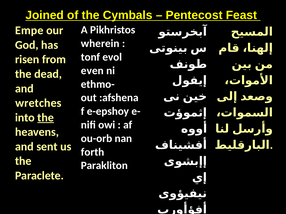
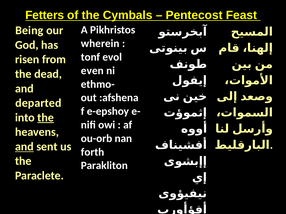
Joined: Joined -> Fetters (45, 15)
Empe: Empe -> Being (29, 31)
wretches: wretches -> departed (38, 103)
and underline: none -> present (24, 147)
